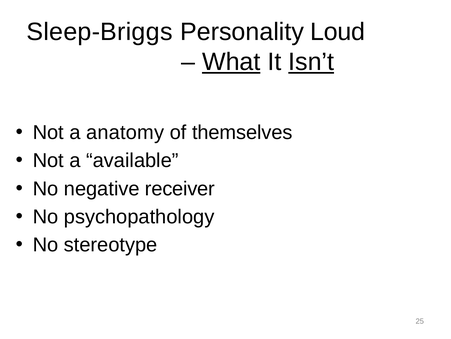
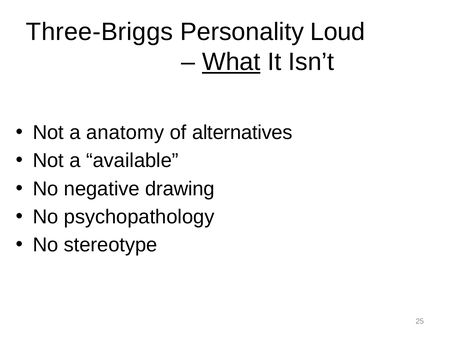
Sleep-Briggs: Sleep-Briggs -> Three-Briggs (100, 32)
Isn’t underline: present -> none (311, 62)
themselves: themselves -> alternatives (242, 132)
receiver: receiver -> drawing (180, 188)
